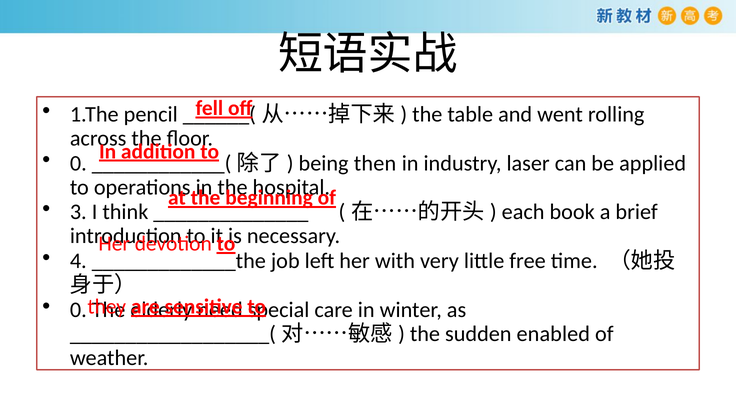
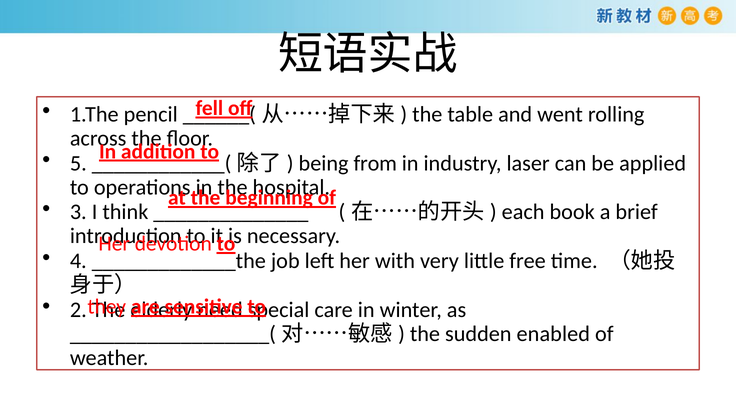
0: 0 -> 5 (78, 163)
then: then -> from (375, 163)
0: 0 -> 2 (78, 310)
